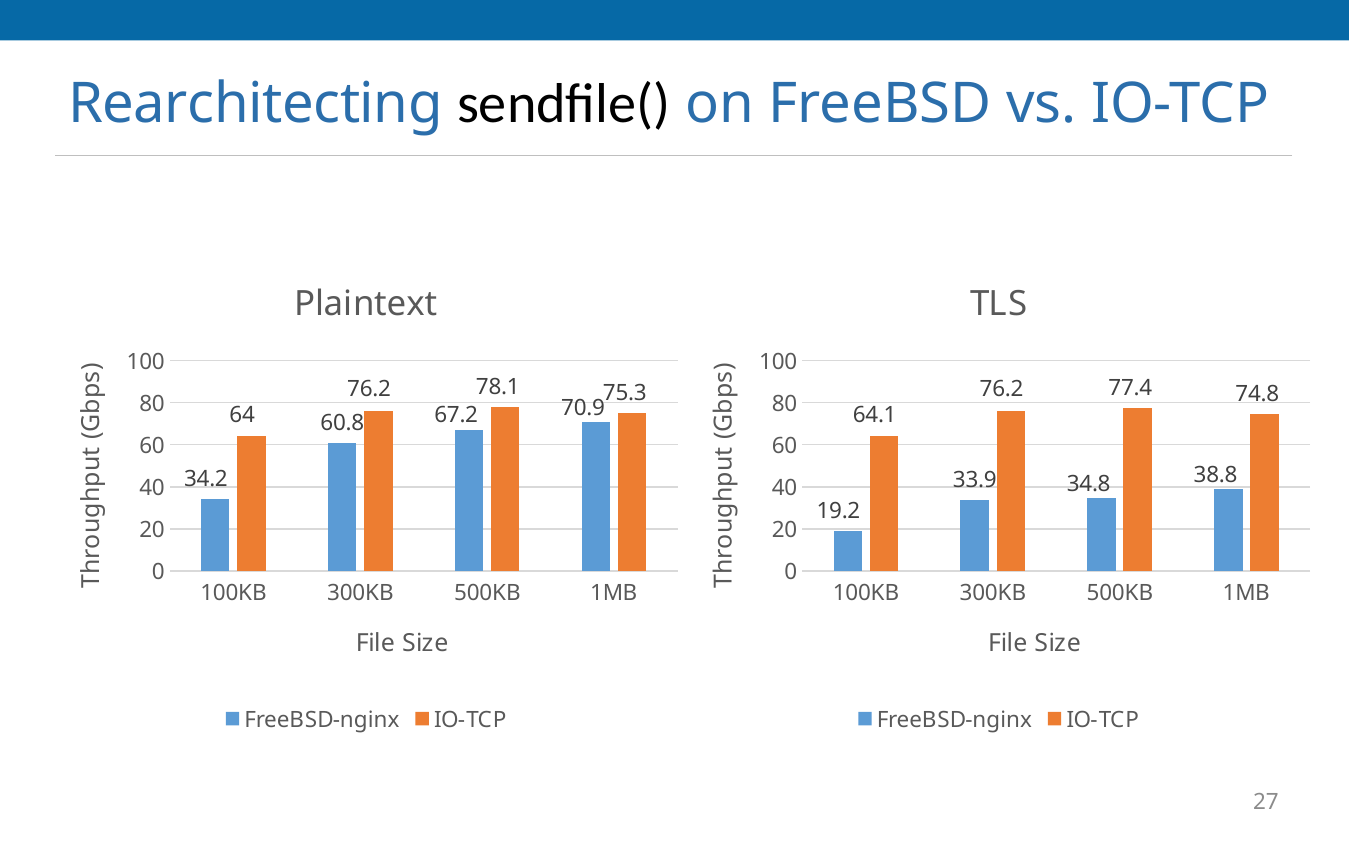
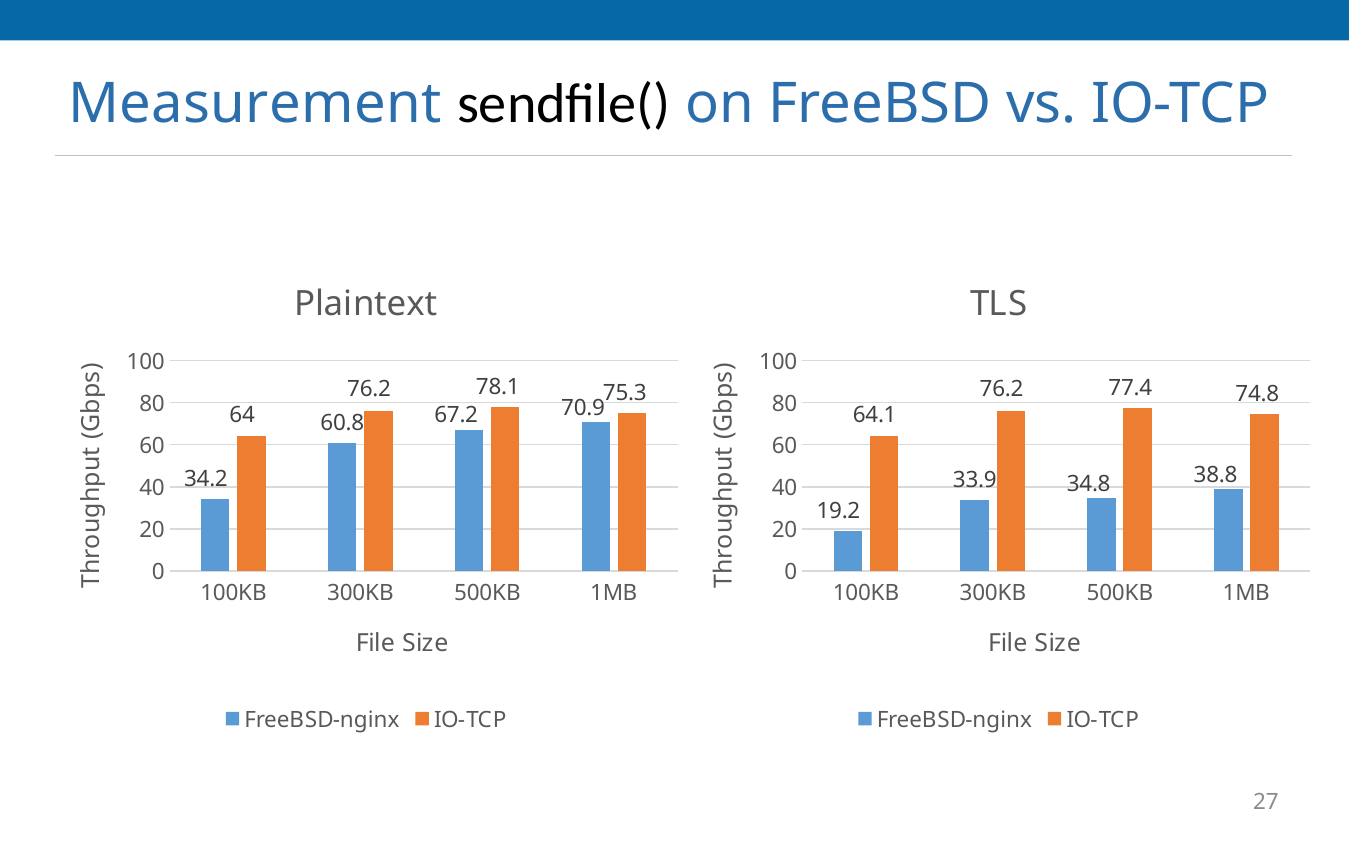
Rearchitecting: Rearchitecting -> Measurement (255, 104)
